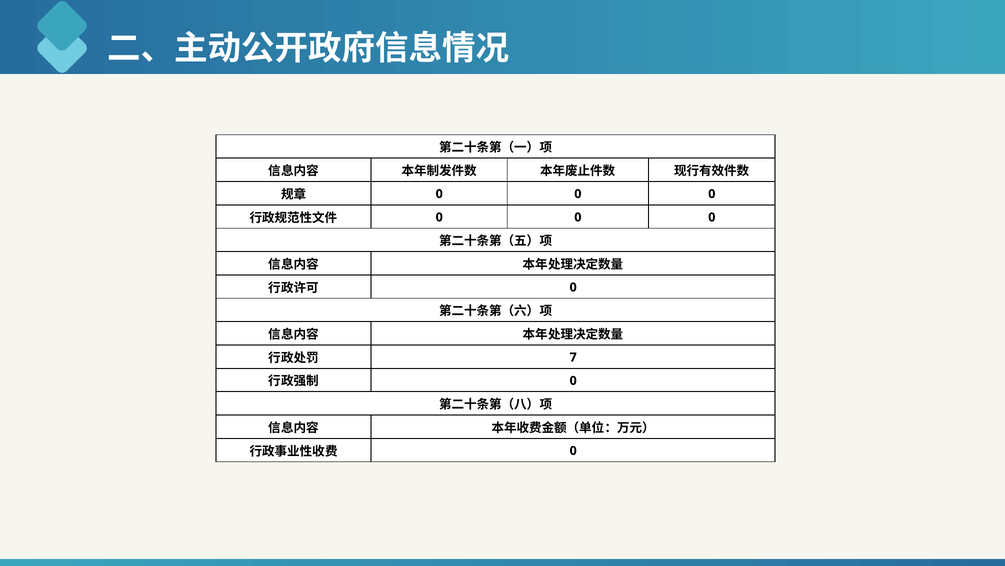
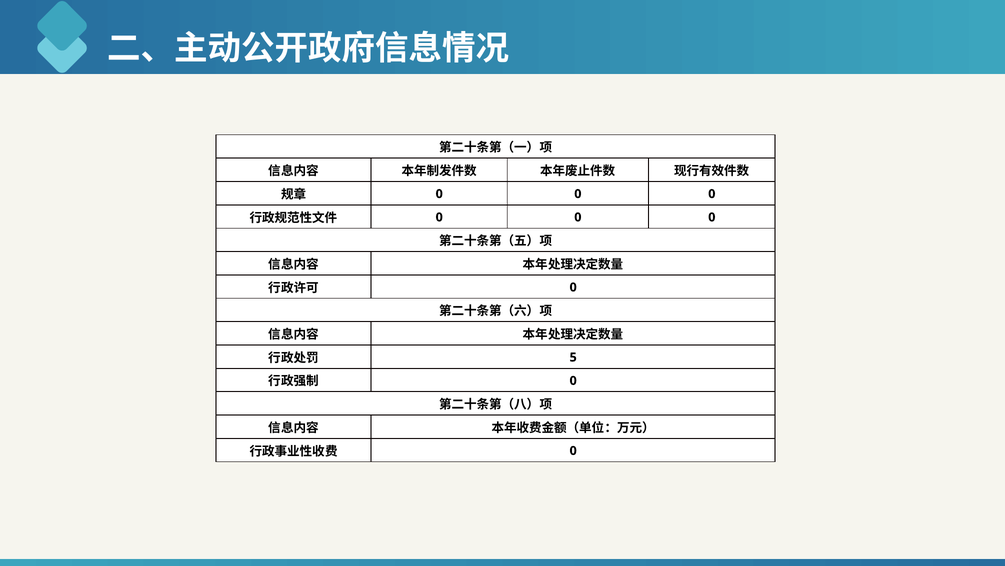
7: 7 -> 5 (573, 357)
